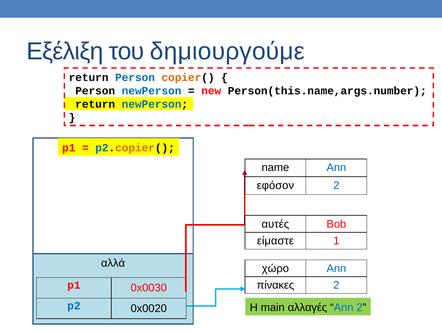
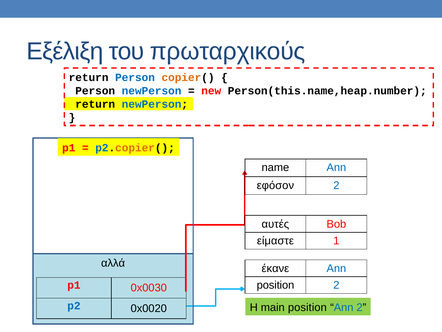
δημιουργούμε: δημιουργούμε -> πρωταρχικούς (228, 51)
Person(this.name,args.number: Person(this.name,args.number -> Person(this.name,heap.number (327, 91)
χώρο: χώρο -> έκανε (275, 268)
πίνακες: πίνακες -> position (275, 285)
main αλλαγές: αλλαγές -> position (307, 307)
